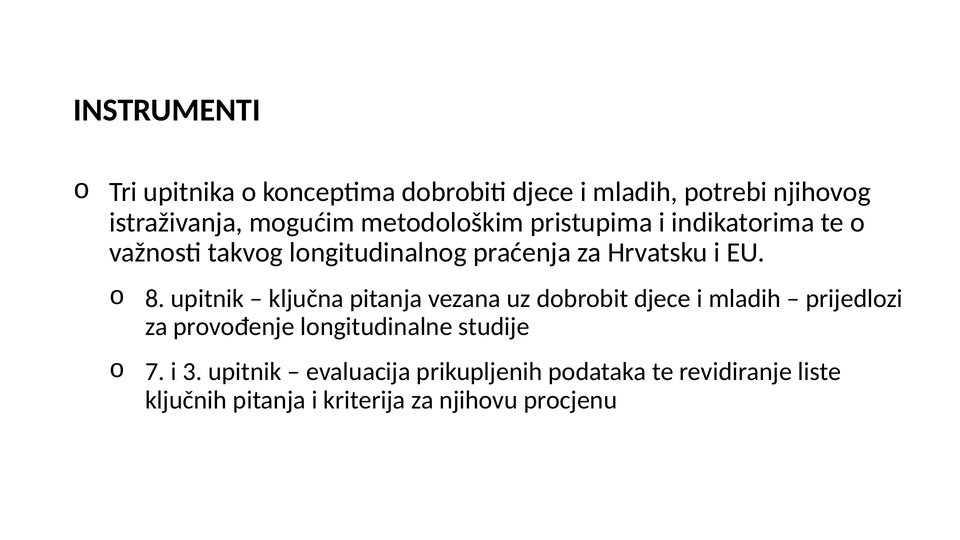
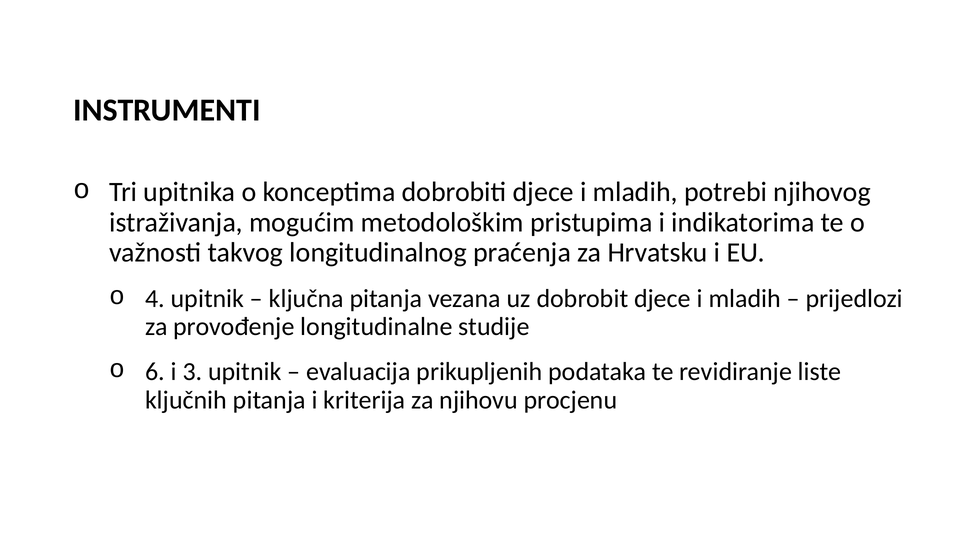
8: 8 -> 4 (155, 299)
7: 7 -> 6 (155, 372)
